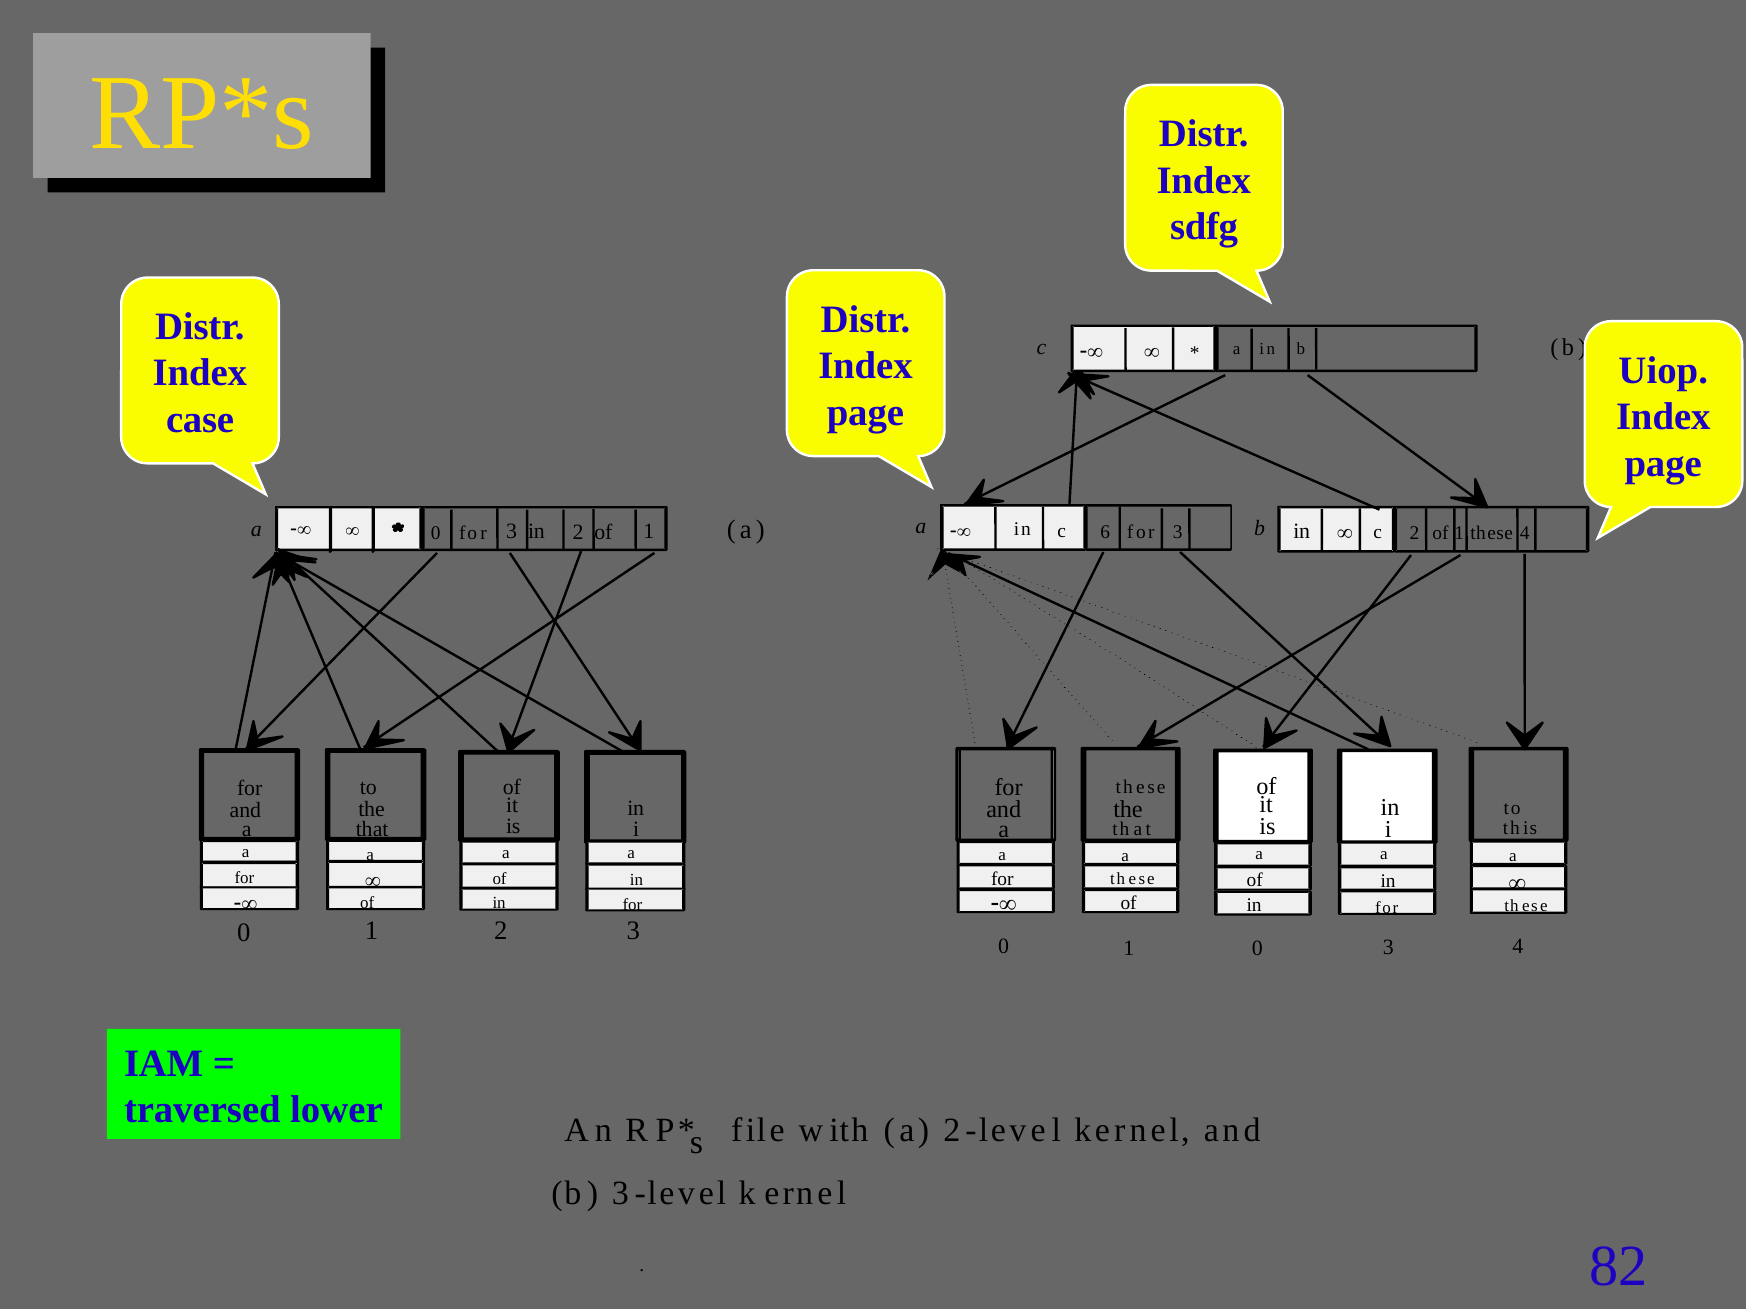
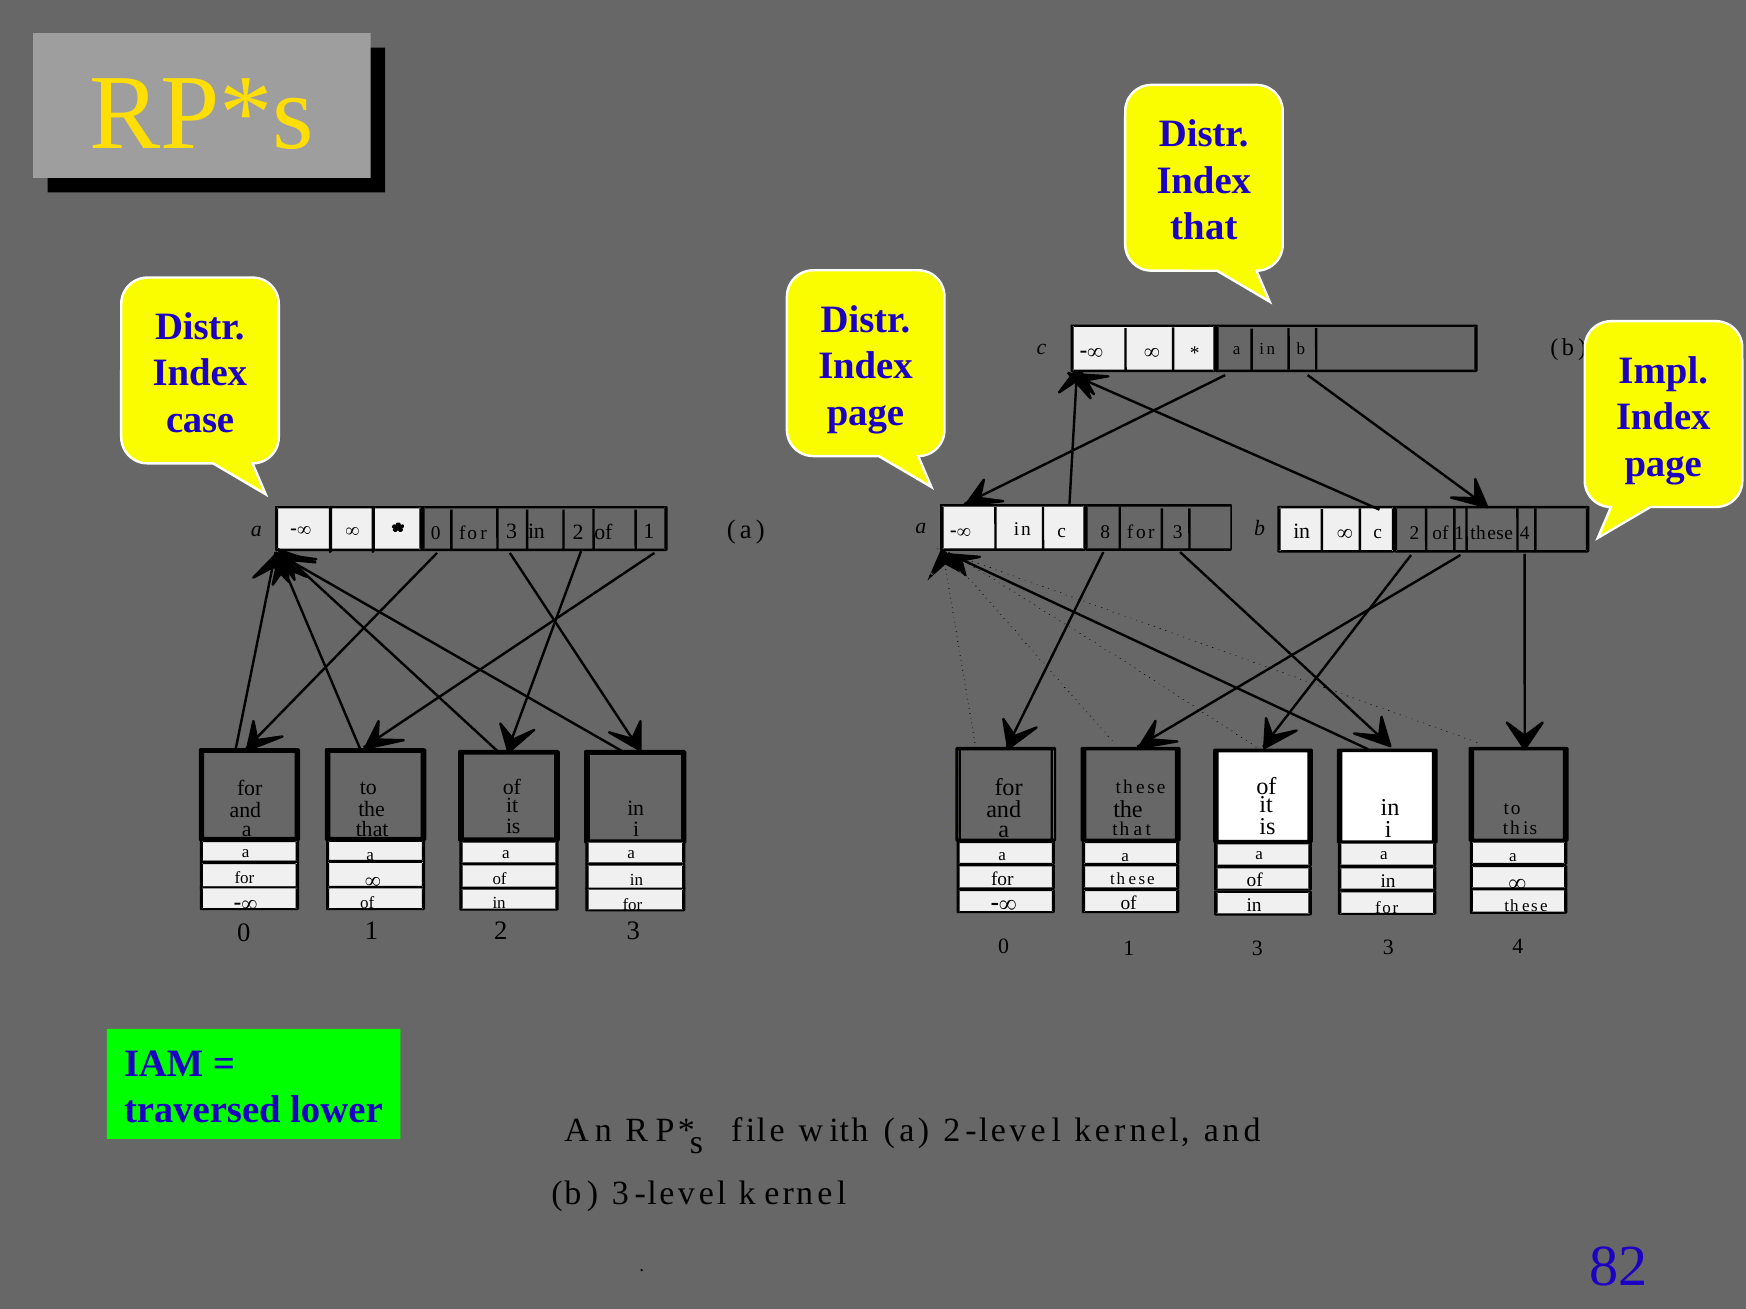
sdfg: sdfg -> that (1204, 227)
Uiop: Uiop -> Impl (1663, 370)
6: 6 -> 8 (1105, 532)
1 0: 0 -> 3 (1257, 949)
